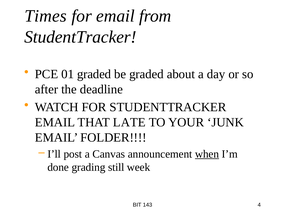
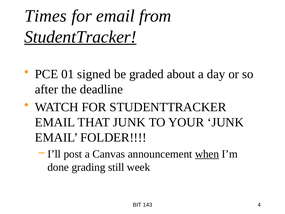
StudentTracker underline: none -> present (80, 37)
01 graded: graded -> signed (94, 74)
THAT LATE: LATE -> JUNK (129, 122)
